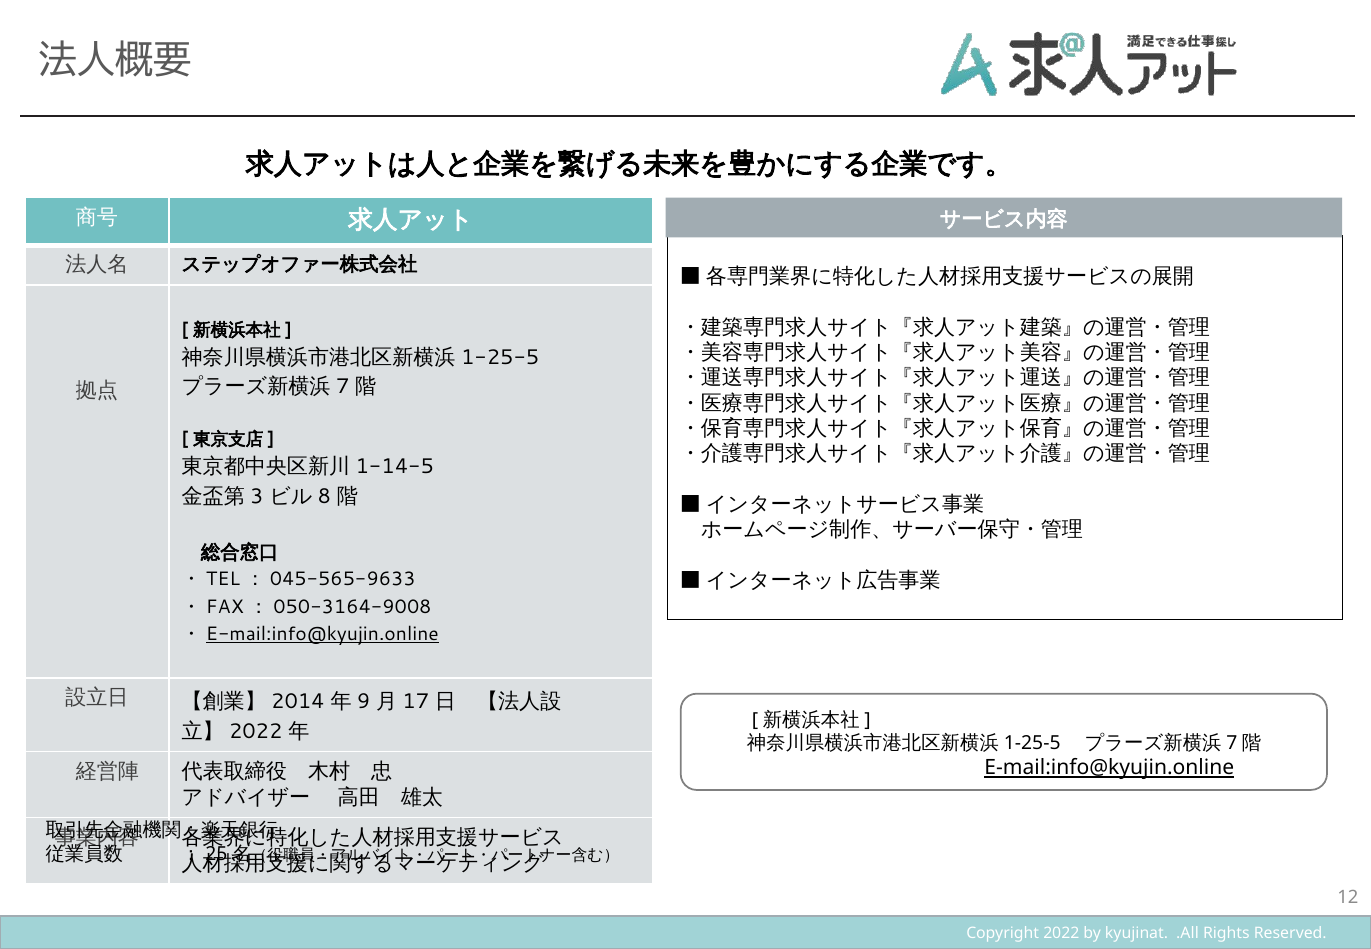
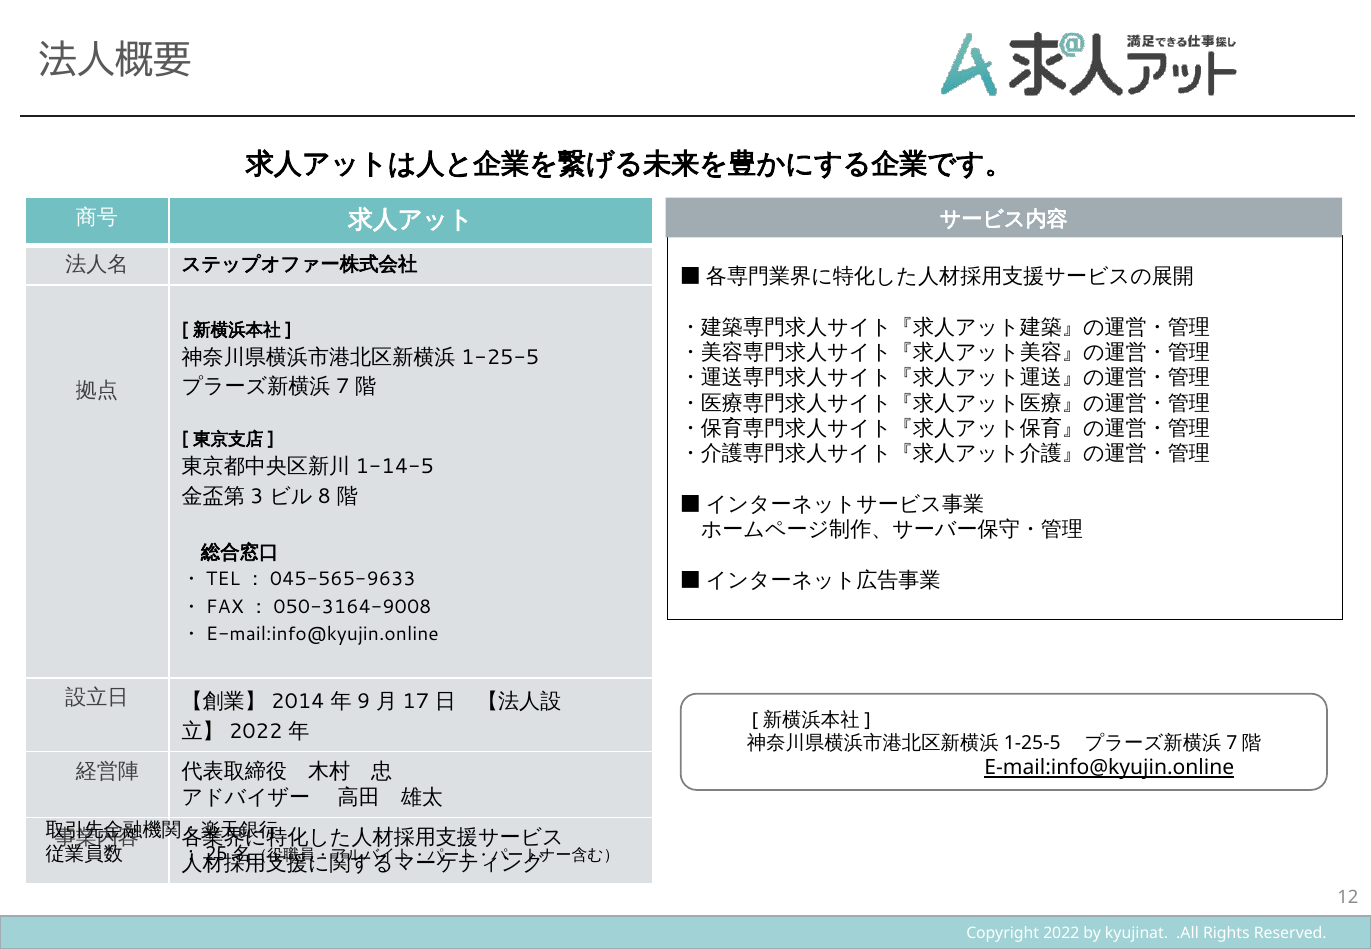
E-mail:info@kyujin.online underline: present -> none (322, 635)
